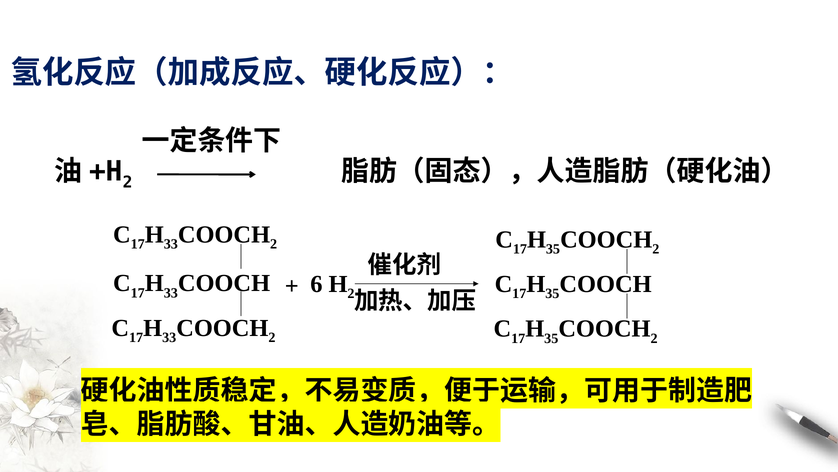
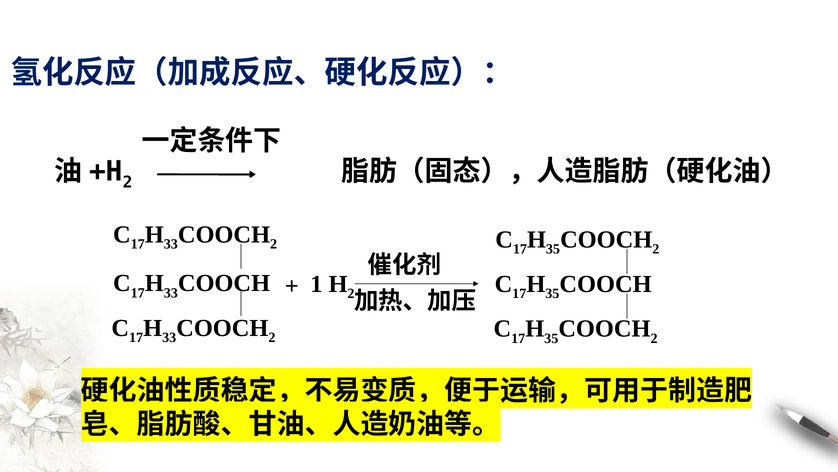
6: 6 -> 1 (316, 284)
